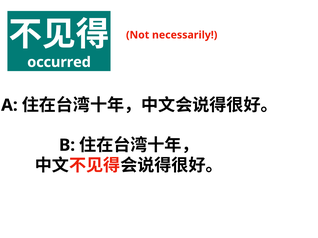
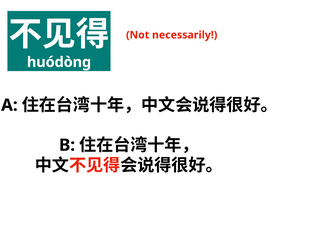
occurred: occurred -> huódòng (59, 62)
